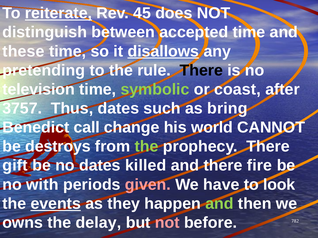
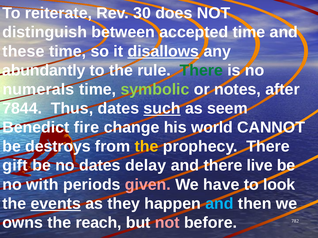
reiterate underline: present -> none (58, 13)
45: 45 -> 30 (142, 13)
pretending: pretending -> abundantly (44, 70)
There colour: black -> green (201, 70)
television: television -> numerals (38, 90)
coast: coast -> notes (237, 90)
3757: 3757 -> 7844 (22, 109)
such underline: none -> present (162, 109)
bring: bring -> seem (227, 109)
call: call -> fire (87, 128)
the colour: light green -> yellow (147, 147)
killed: killed -> delay (146, 166)
fire: fire -> live (260, 166)
and colour: light green -> light blue (219, 204)
delay: delay -> reach (99, 223)
